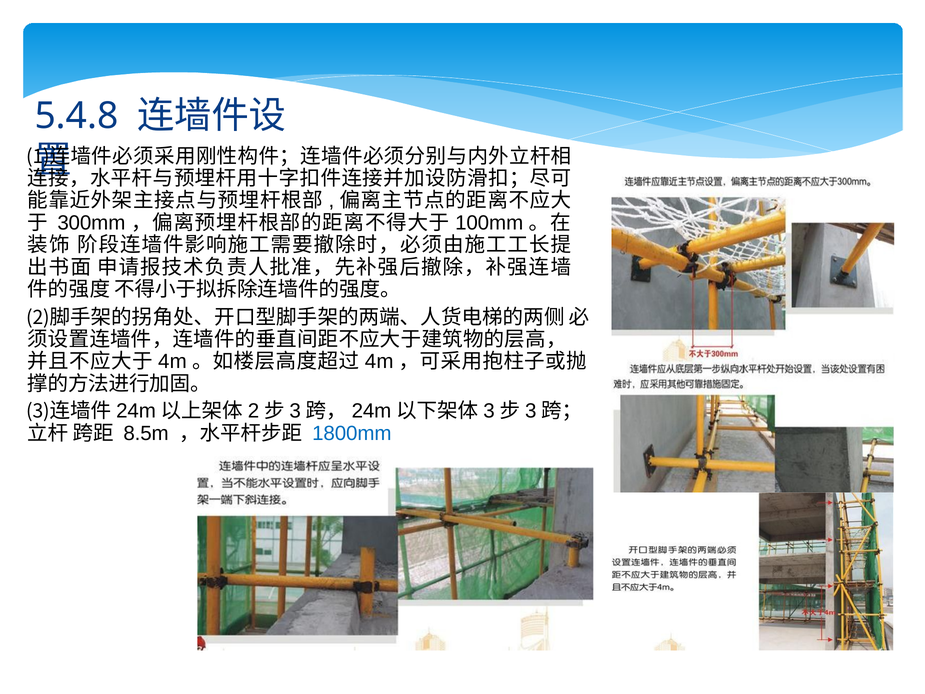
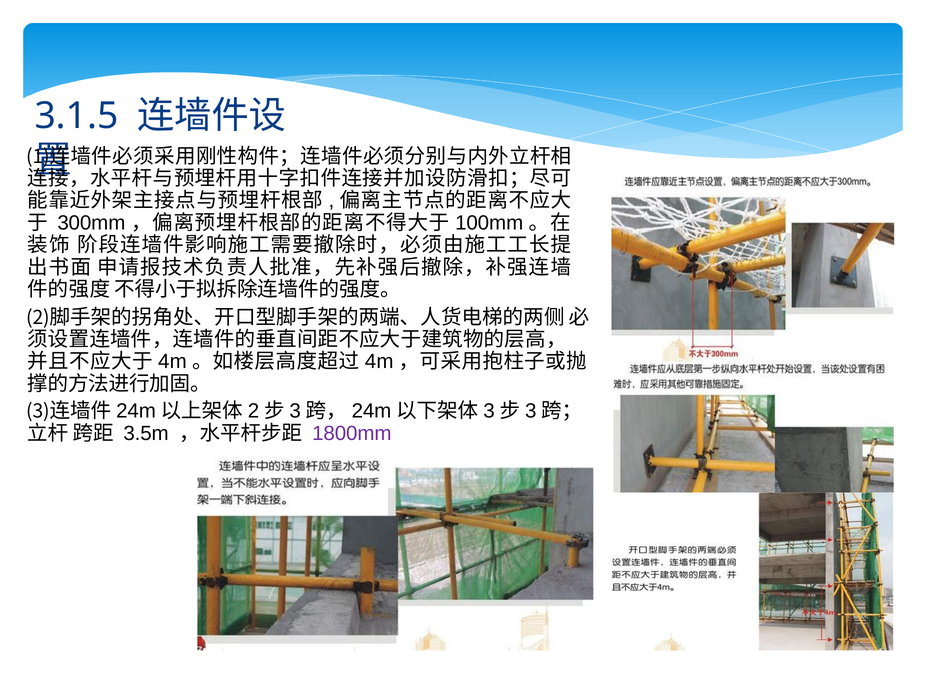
5.4.8: 5.4.8 -> 3.1.5 (77, 116)
8.5m: 8.5m -> 3.5m (146, 433)
1800mm colour: blue -> purple (352, 433)
